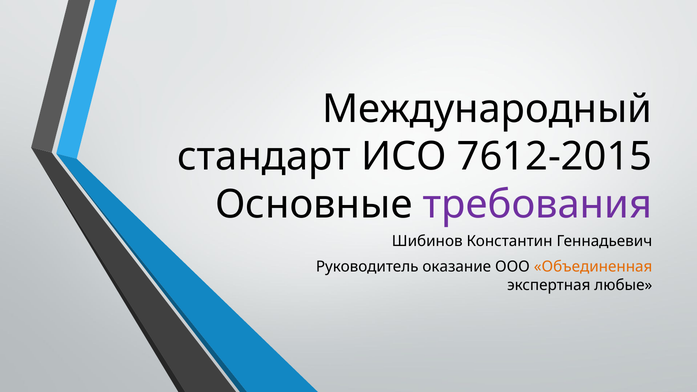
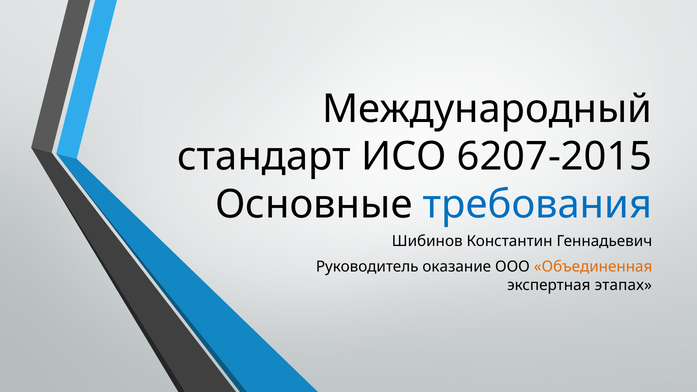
7612-2015: 7612-2015 -> 6207-2015 (555, 157)
требования colour: purple -> blue (538, 205)
любые: любые -> этапах (623, 285)
